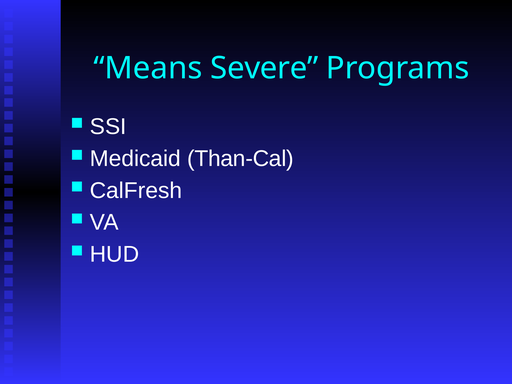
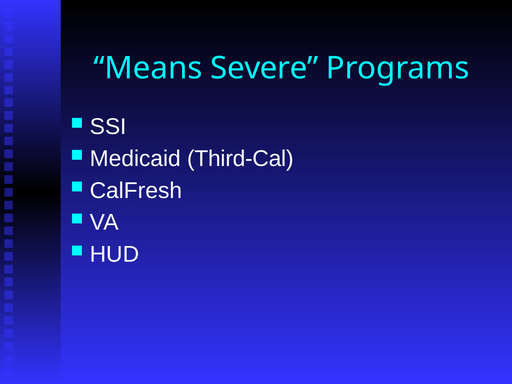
Than-Cal: Than-Cal -> Third-Cal (240, 159)
